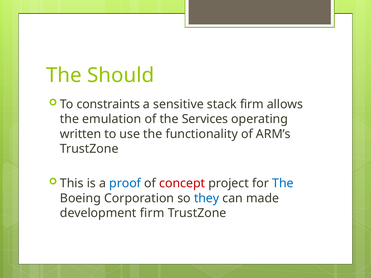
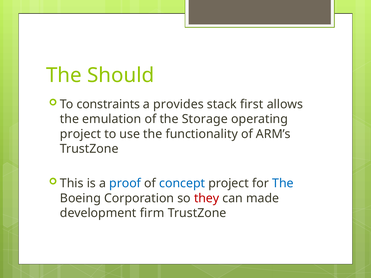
sensitive: sensitive -> provides (178, 104)
stack firm: firm -> first (252, 104)
Services: Services -> Storage (205, 119)
written: written -> project (81, 134)
concept colour: red -> blue (182, 184)
they colour: blue -> red (207, 198)
